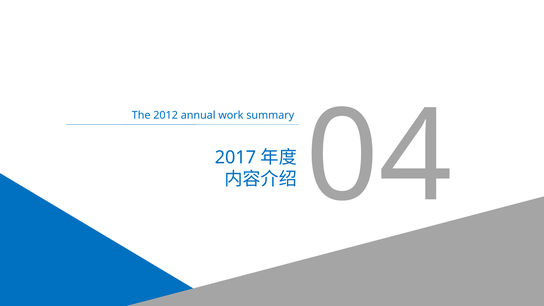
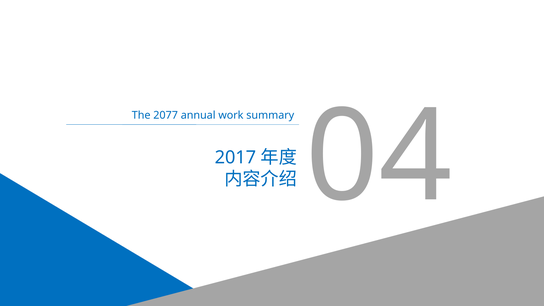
2012: 2012 -> 2077 (166, 115)
